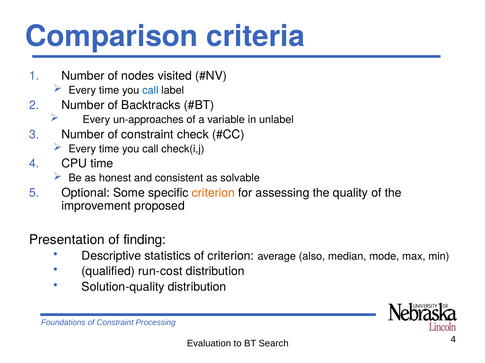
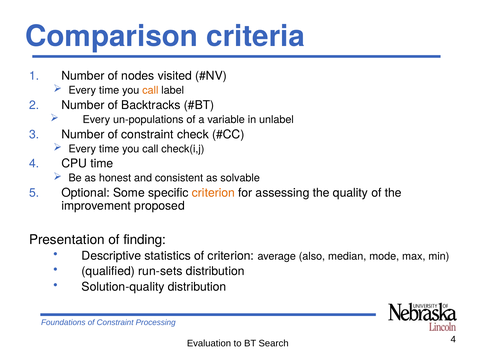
call colour: blue -> orange (150, 91)
un-approaches: un-approaches -> un-populations (148, 120)
run-cost: run-cost -> run-sets (160, 272)
